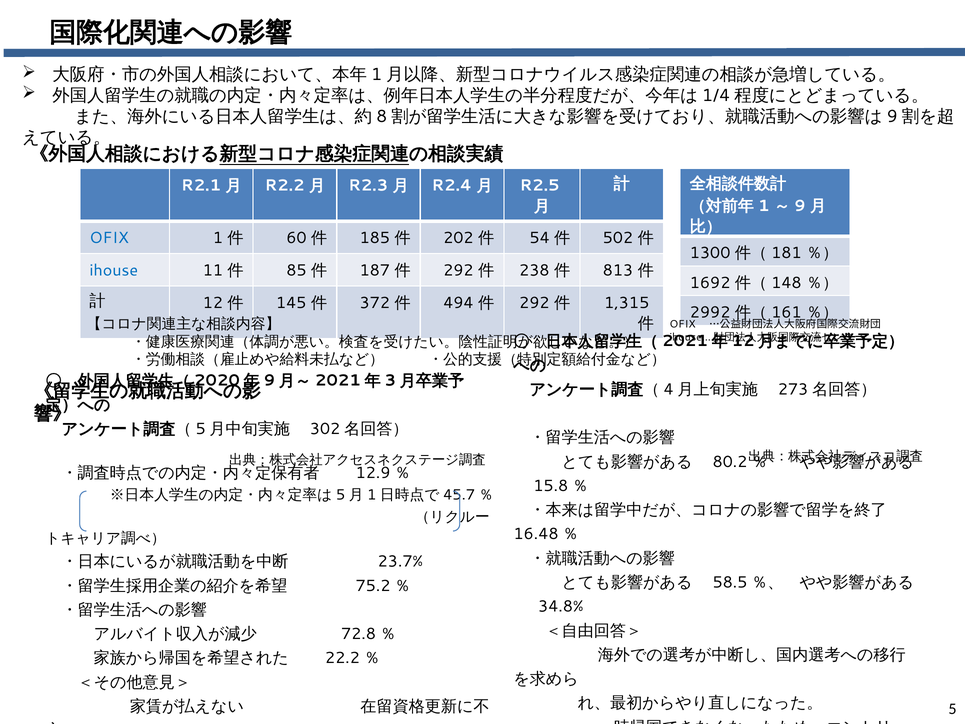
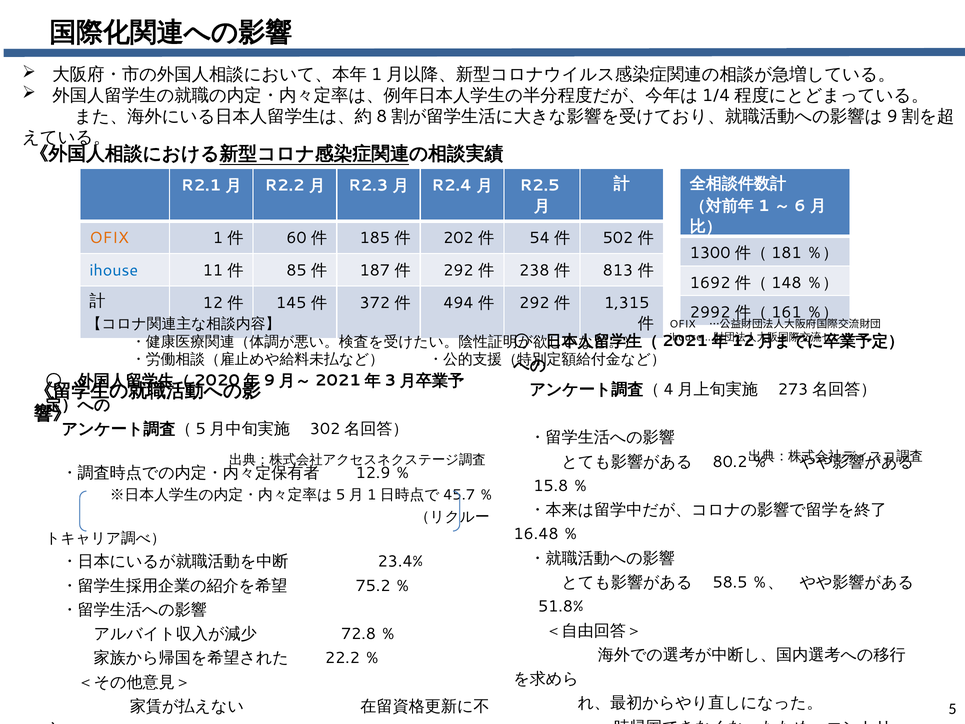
9: 9 -> 6 (800, 206)
OFIX colour: blue -> orange (109, 238)
23.7%: 23.7% -> 23.4% (400, 561)
34.8%: 34.8% -> 51.8% (561, 606)
